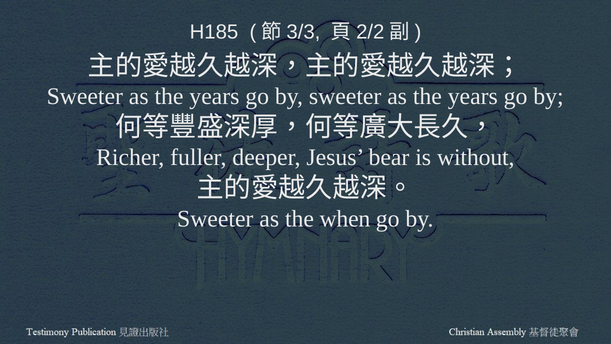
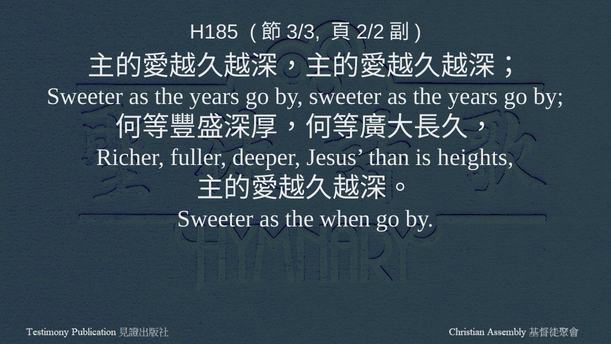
bear: bear -> than (389, 157)
without: without -> heights (476, 157)
